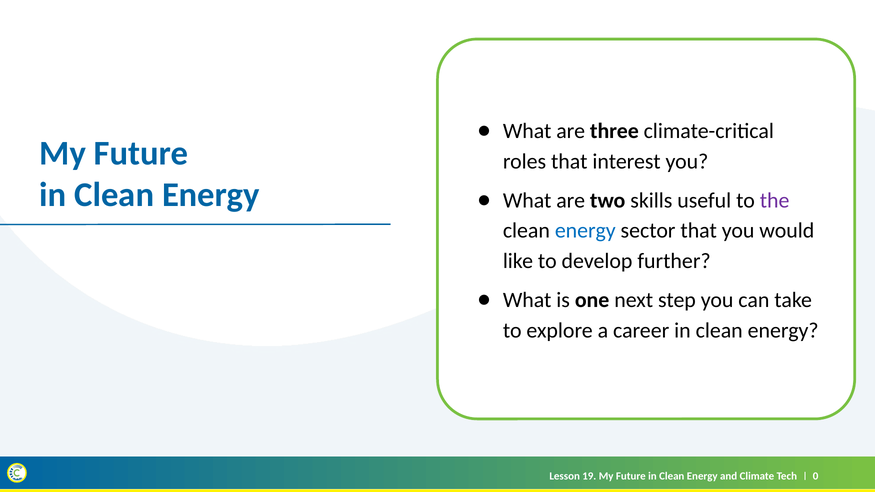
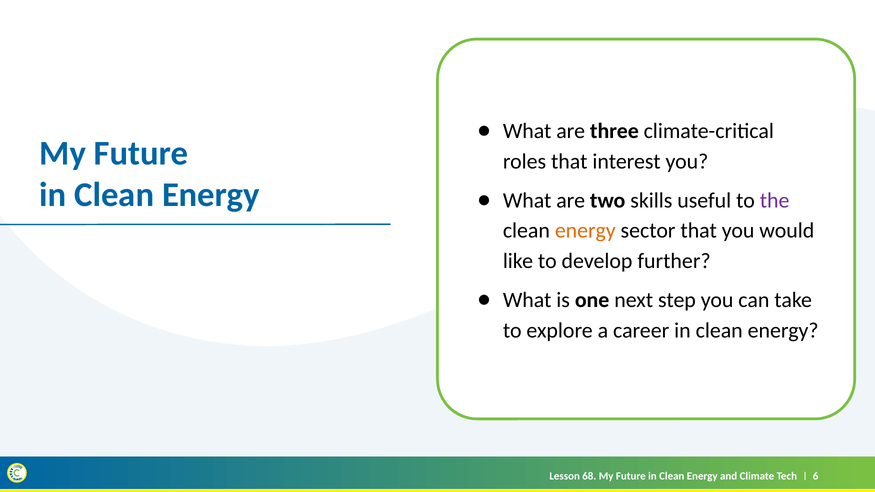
energy colour: blue -> orange (585, 231)
19: 19 -> 68 (589, 476)
0: 0 -> 6 (816, 476)
